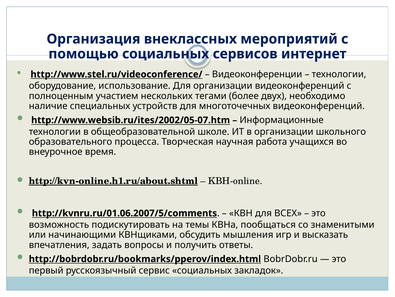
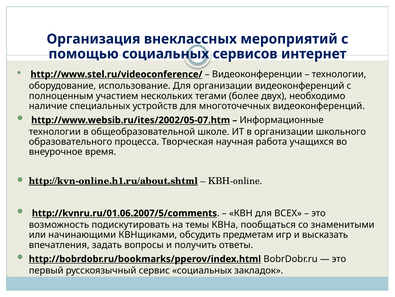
мышления: мышления -> предметам (248, 234)
